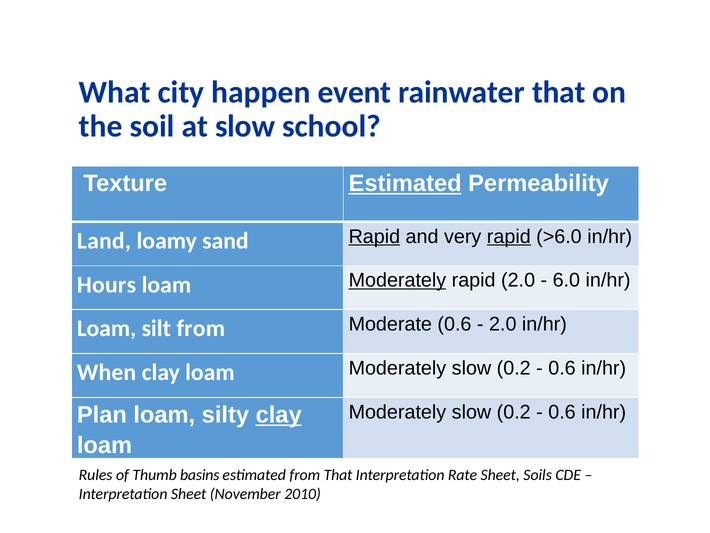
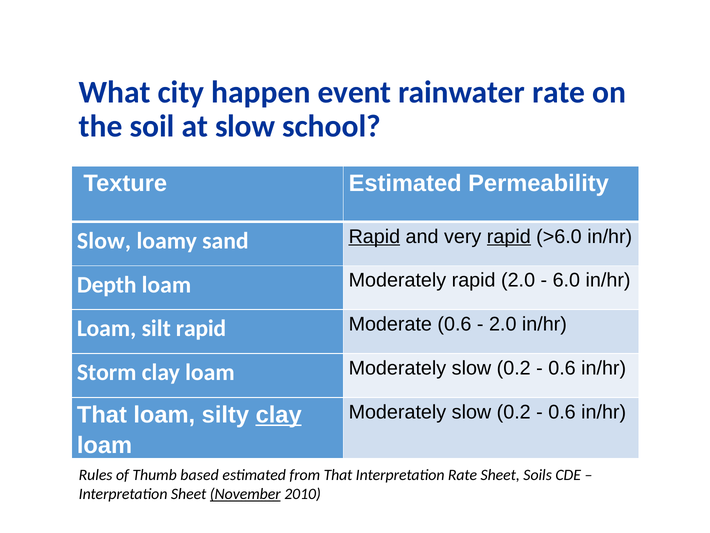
rainwater that: that -> rate (559, 92)
Estimated underline: present -> none (405, 183)
Land: Land -> Slow (104, 241)
Hours: Hours -> Depth (107, 284)
Moderately underline: present -> none (397, 280)
silt from: from -> rapid (201, 328)
When: When -> Storm (107, 372)
Plan: Plan -> That (102, 415)
basins: basins -> based (200, 475)
November underline: none -> present (245, 494)
